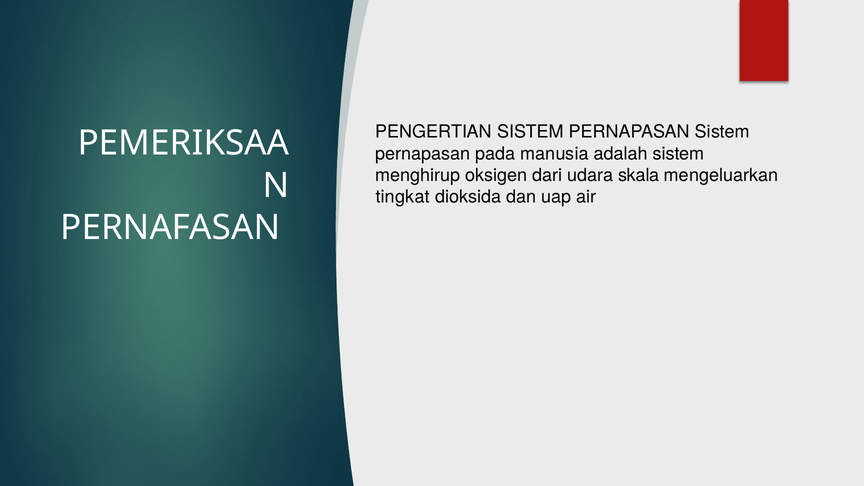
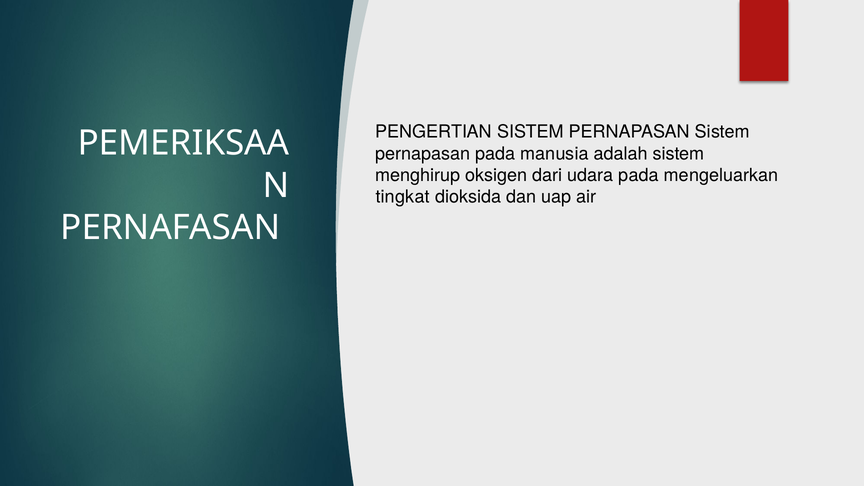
udara skala: skala -> pada (639, 175)
